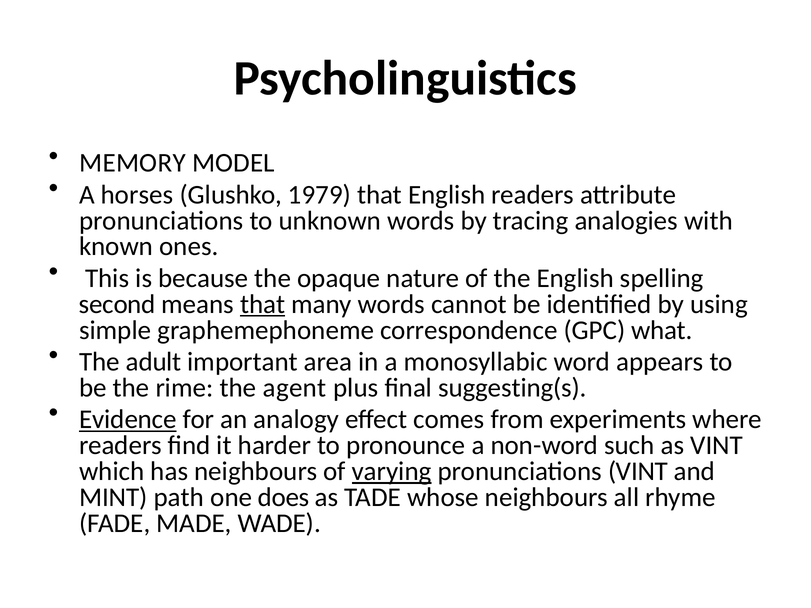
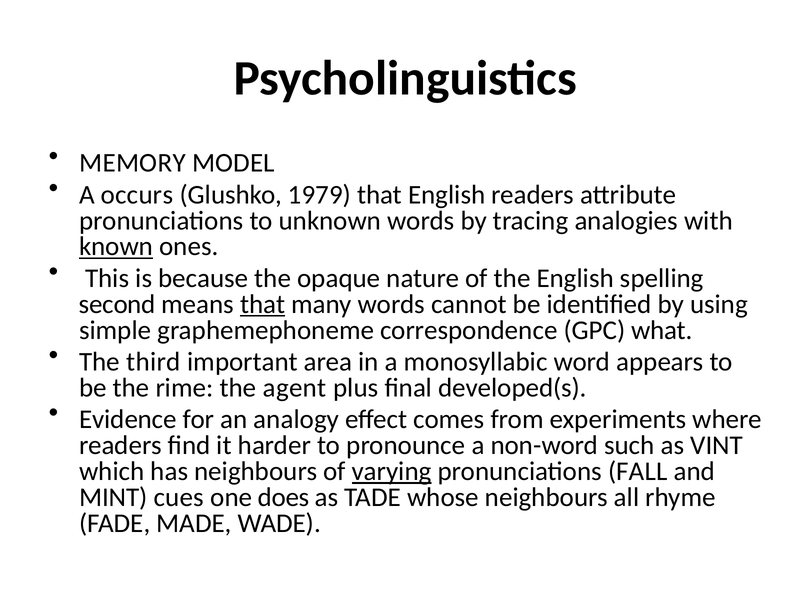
horses: horses -> occurs (137, 195)
known underline: none -> present (116, 247)
adult: adult -> third (153, 362)
suggesting(s: suggesting(s -> developed(s (512, 388)
Evidence underline: present -> none (128, 420)
pronunciations VINT: VINT -> FALL (638, 472)
path: path -> cues (179, 498)
